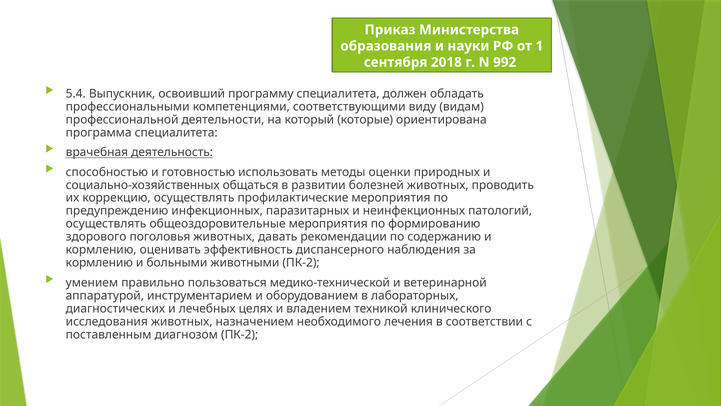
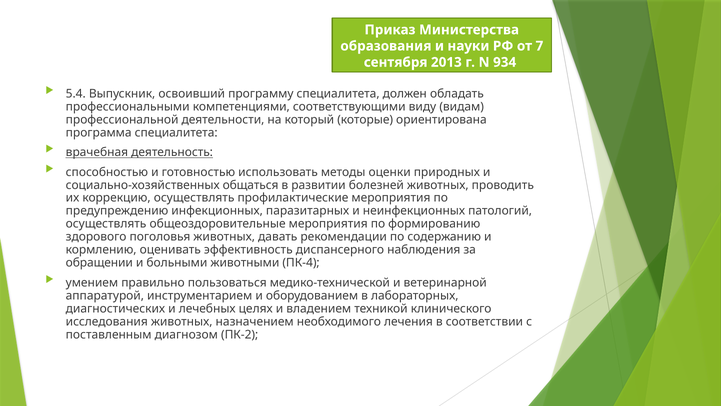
1: 1 -> 7 (539, 46)
2018: 2018 -> 2013 (446, 62)
992: 992 -> 934 (505, 62)
кормлению: кормлению -> обращении (99, 263)
животными ПК-2: ПК-2 -> ПК-4 (301, 263)
